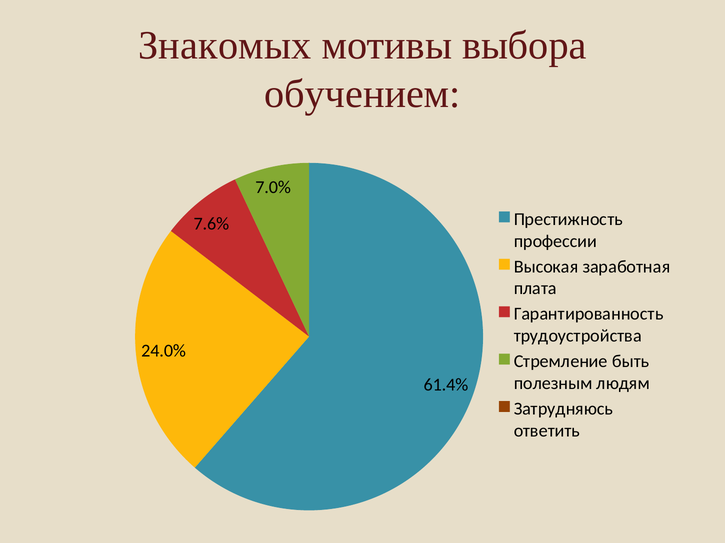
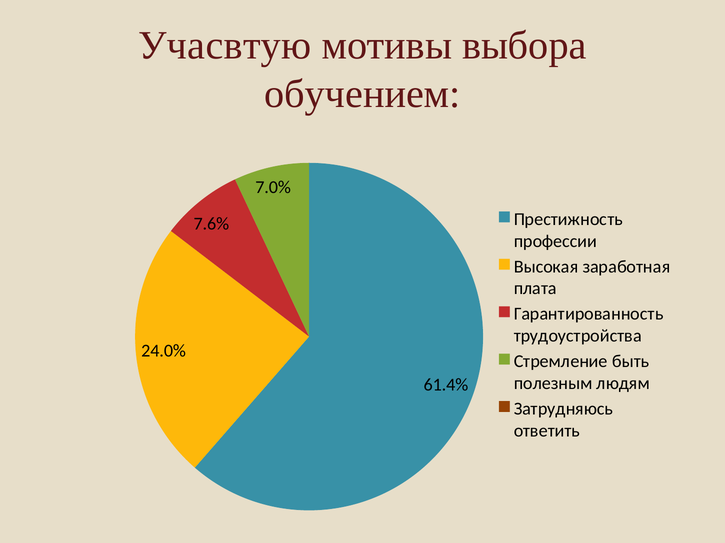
Знакомых: Знакомых -> Учасвтую (225, 46)
